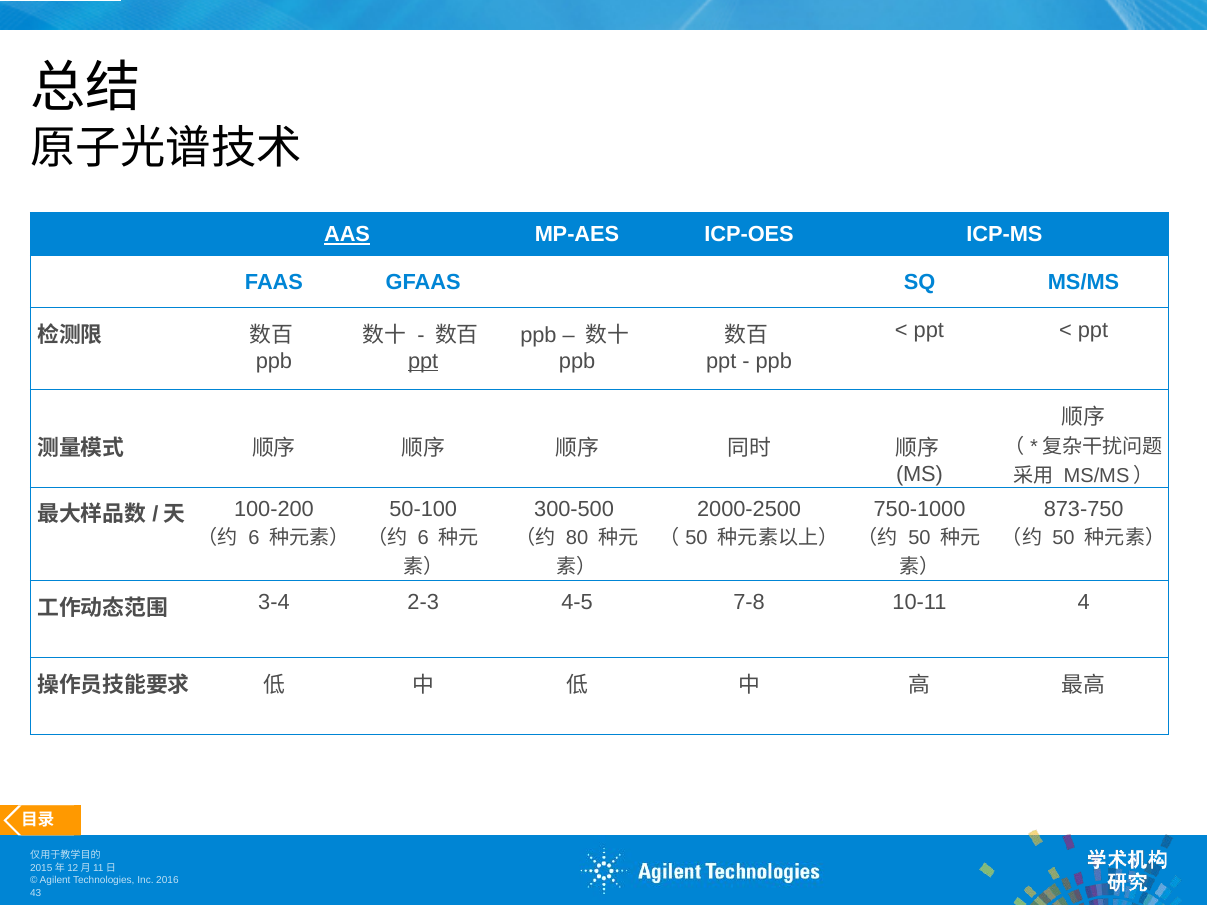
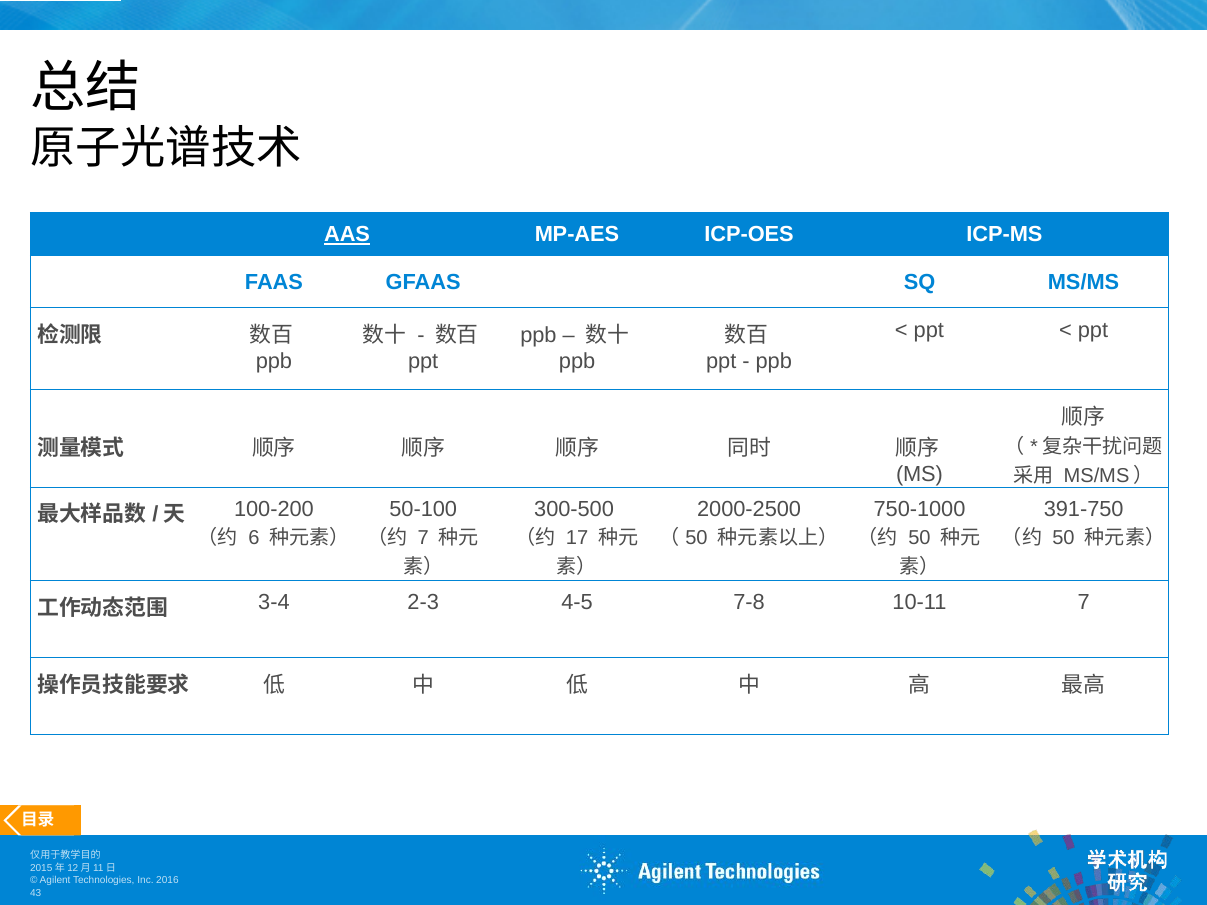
ppt underline: present -> none (423, 361)
873-750: 873-750 -> 391-750 (1084, 509)
6: 6 -> 7 (423, 538)
80: 80 -> 17 (577, 538)
10-11 4: 4 -> 7 (1084, 603)
